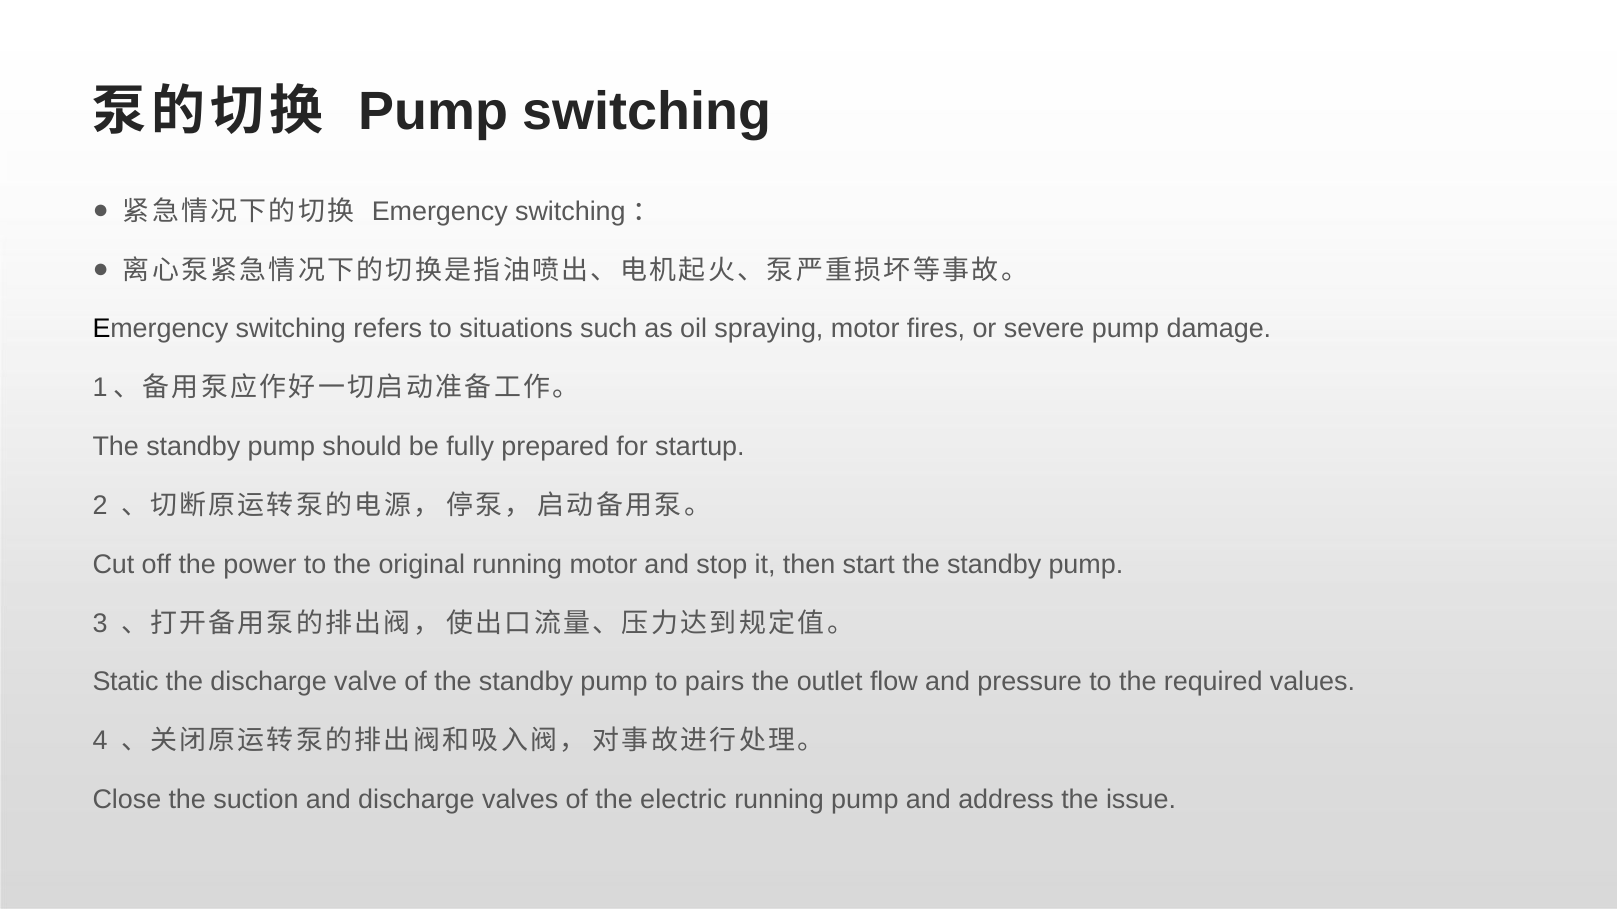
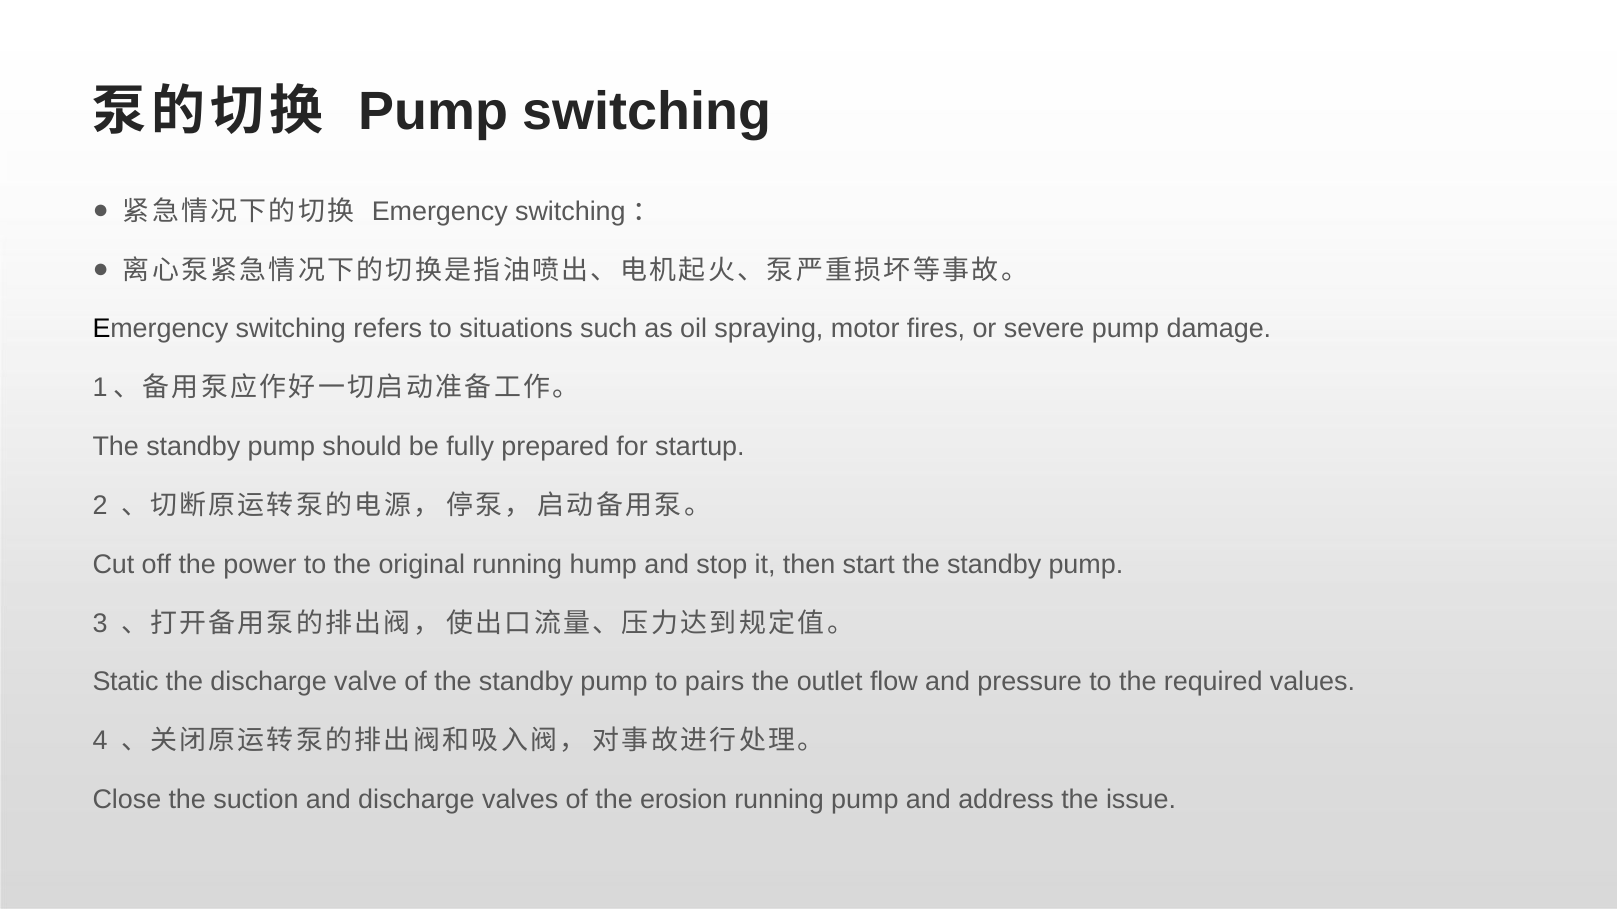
running motor: motor -> hump (603, 565)
electric: electric -> erosion (684, 800)
